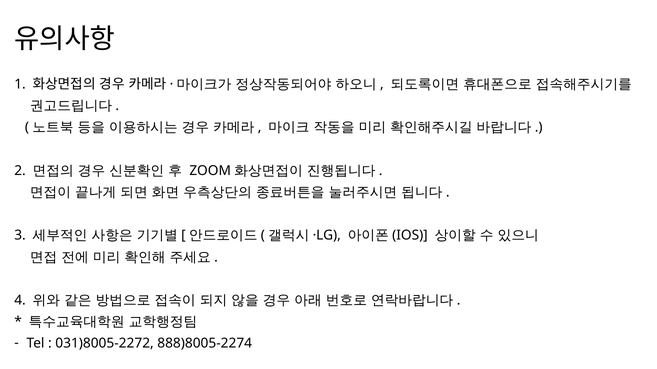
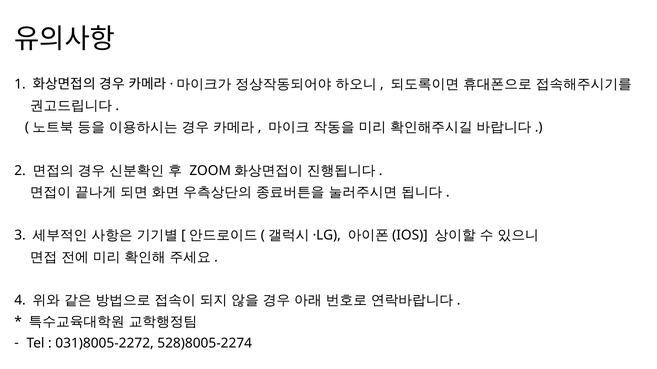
888)8005-2274: 888)8005-2274 -> 528)8005-2274 (205, 344)
